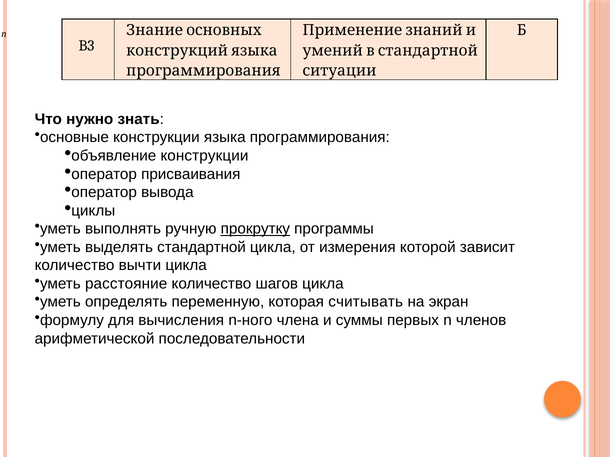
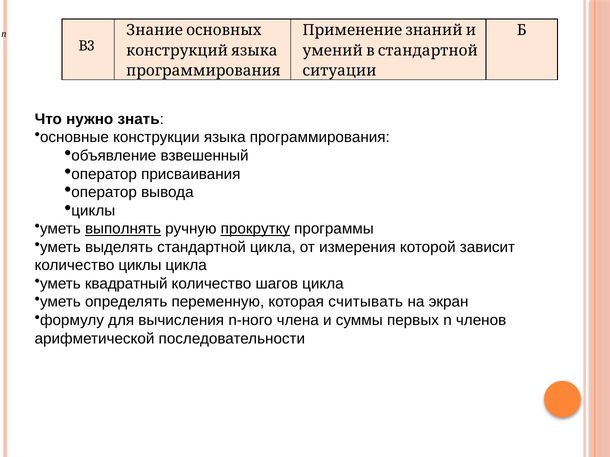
конструкции: конструкции -> взвешенный (205, 156)
выполнять underline: none -> present (123, 229)
вычти: вычти -> циклы (140, 266)
расстояние: расстояние -> квадратный (126, 284)
